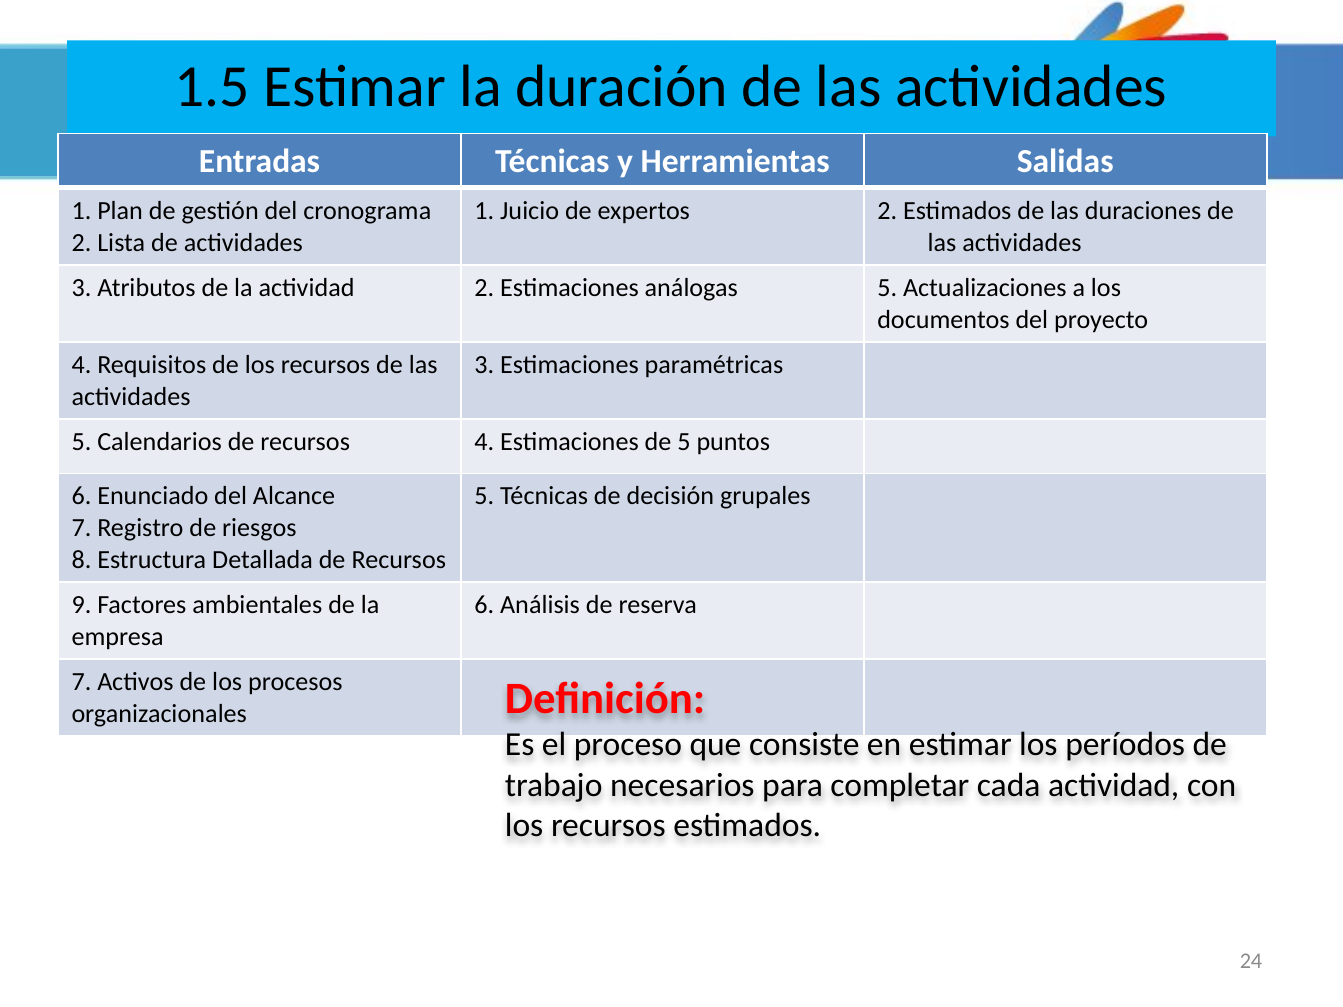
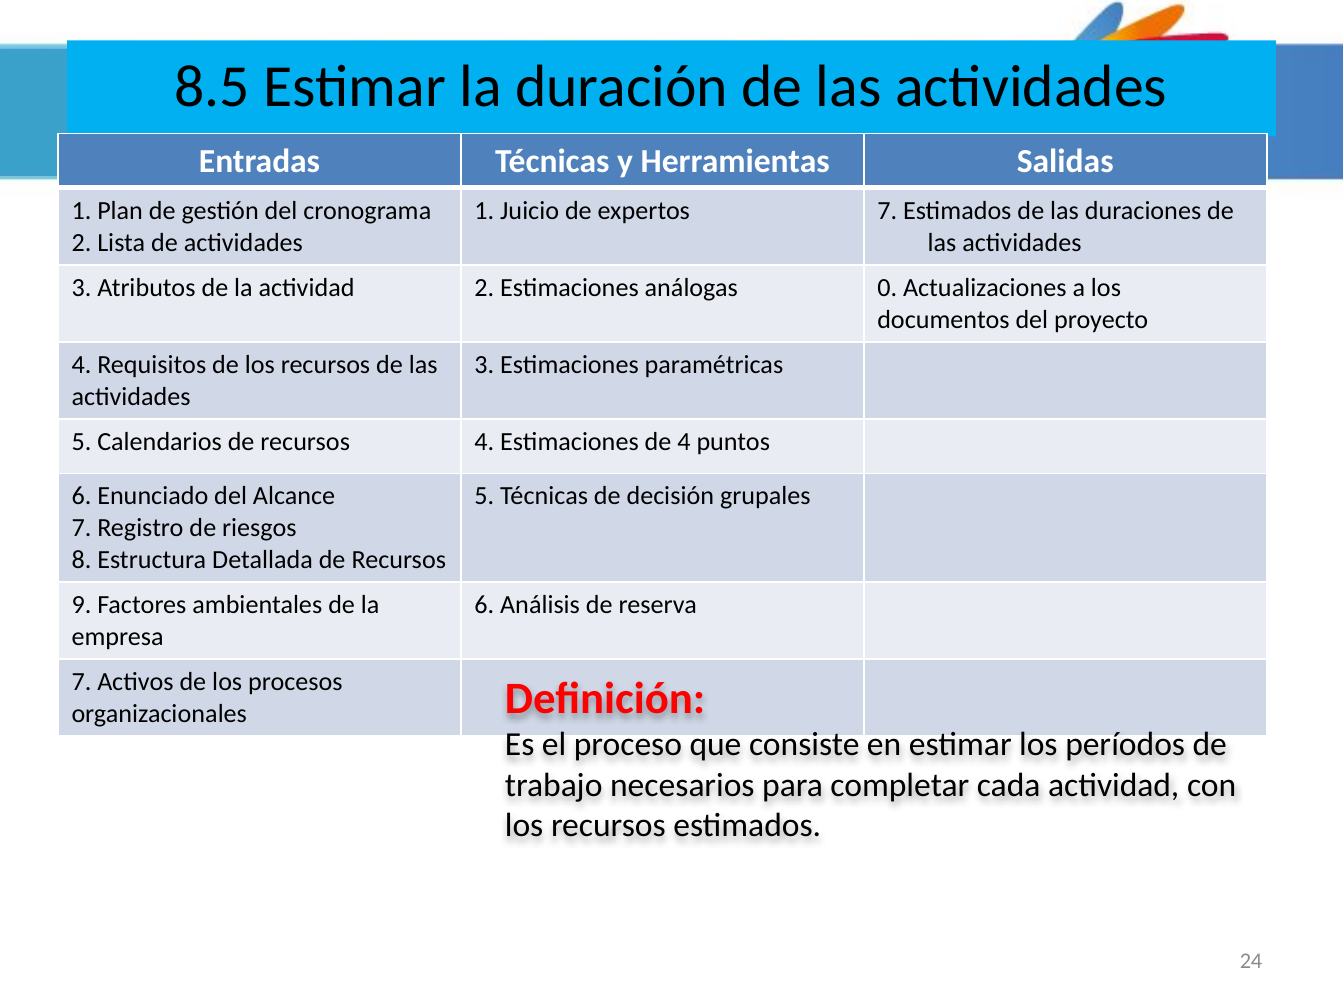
1.5: 1.5 -> 8.5 (212, 87)
expertos 2: 2 -> 7 (887, 211)
análogas 5: 5 -> 0 (887, 288)
de 5: 5 -> 4 (684, 442)
